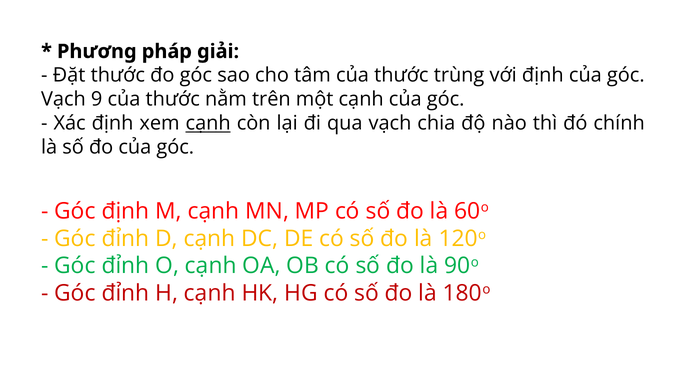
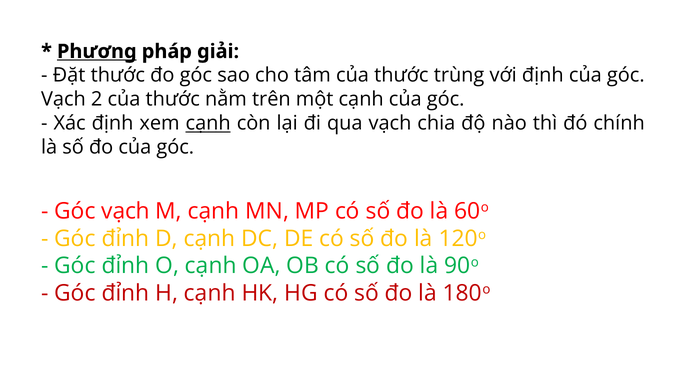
Phương underline: none -> present (97, 51)
9: 9 -> 2 (97, 99)
định: định -> vạch (126, 211)
